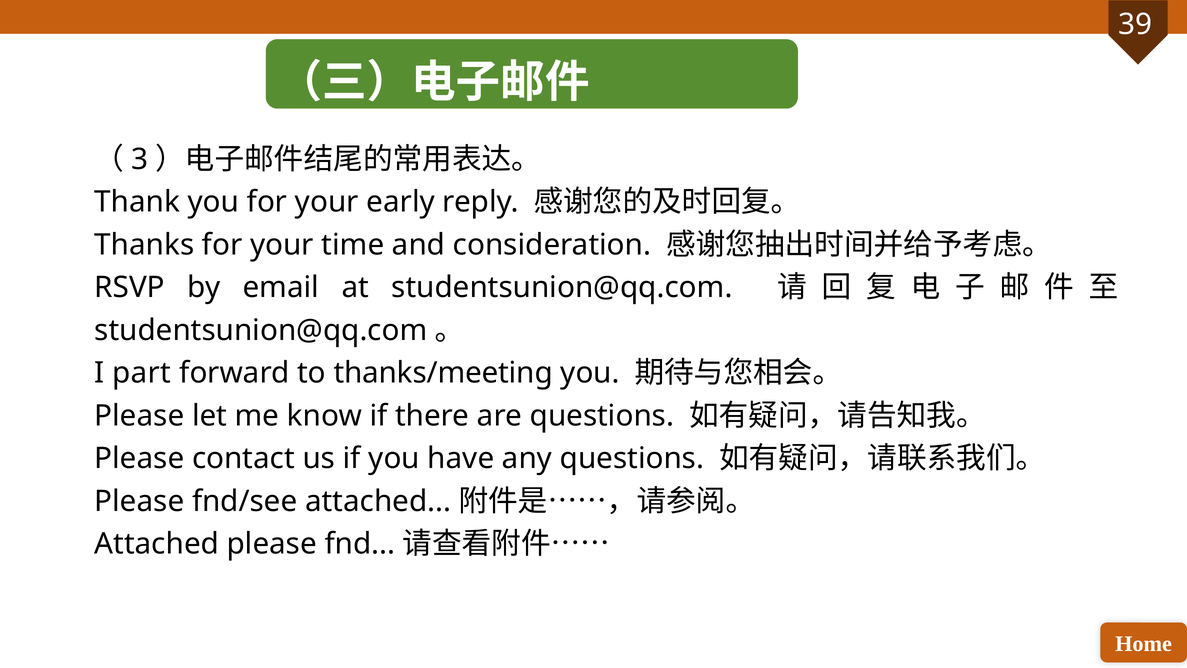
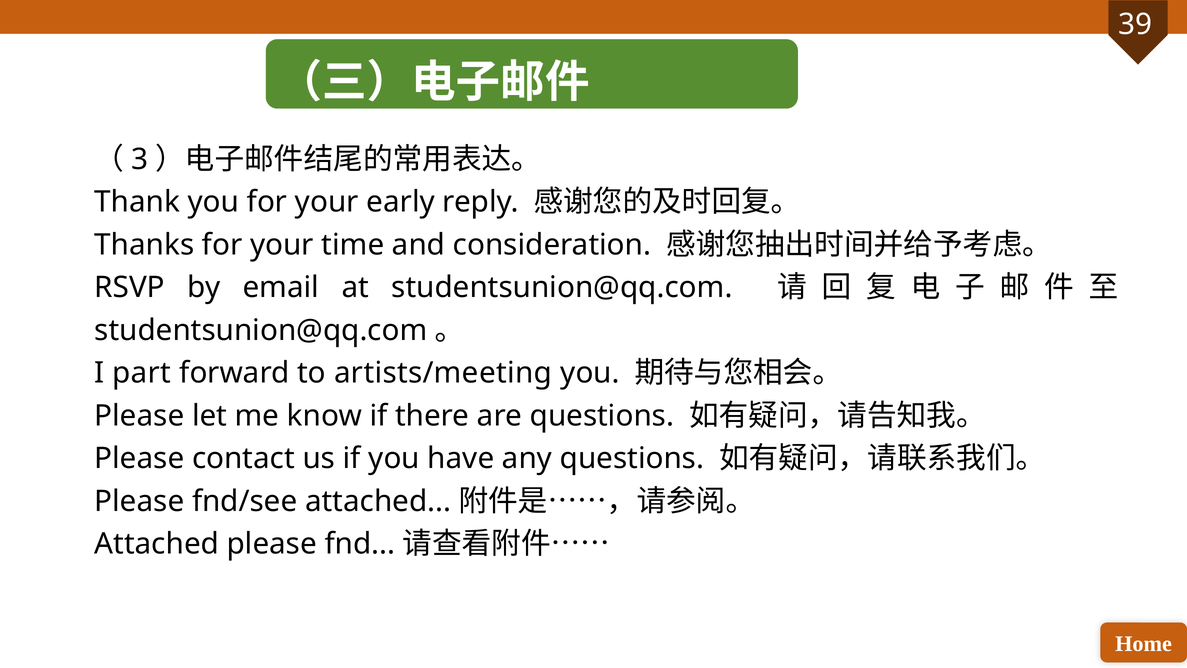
thanks/meeting: thanks/meeting -> artists/meeting (443, 373)
